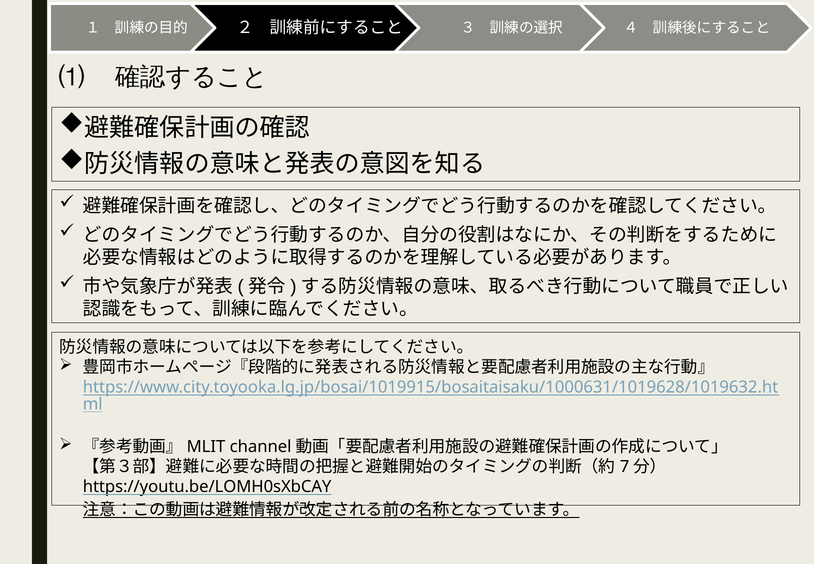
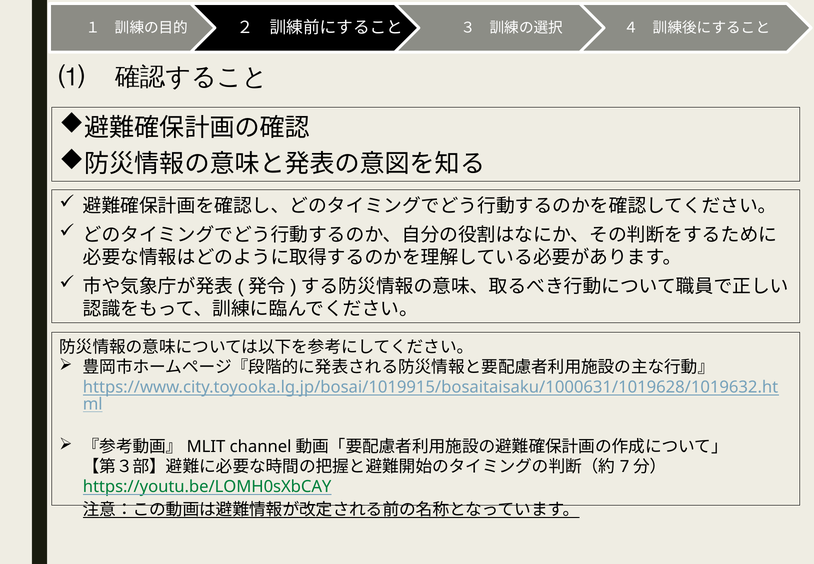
https://youtu.be/LOMH0sXbCAY colour: black -> green (207, 486)
